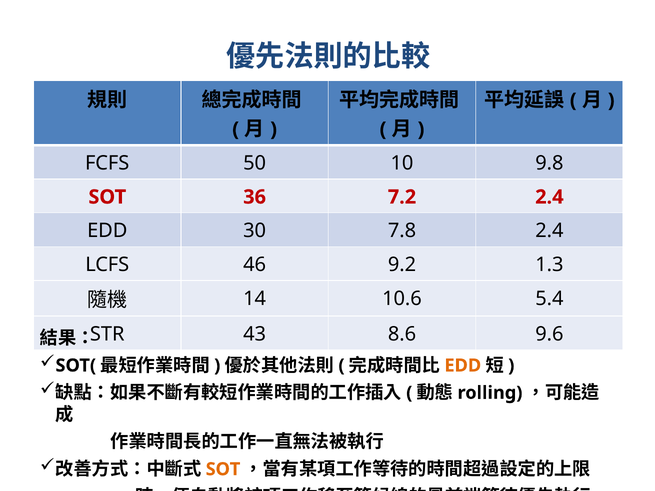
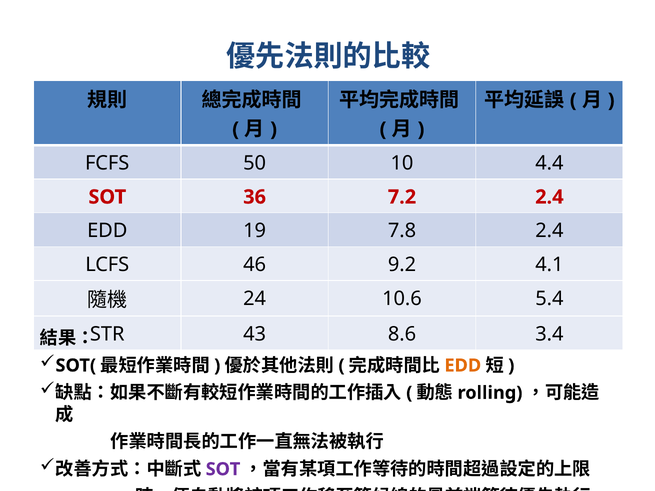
9.8: 9.8 -> 4.4 (549, 163)
30: 30 -> 19 (255, 231)
1.3: 1.3 -> 4.1 (549, 265)
14: 14 -> 24 (255, 299)
9.6: 9.6 -> 3.4 (549, 334)
SOT colour: orange -> purple (223, 469)
